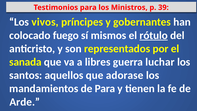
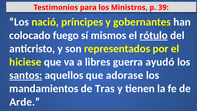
vivos: vivos -> nació (45, 22)
sanada: sanada -> hiciese (25, 62)
luchar: luchar -> ayudó (160, 62)
santos underline: none -> present (26, 75)
de Para: Para -> Tras (105, 88)
